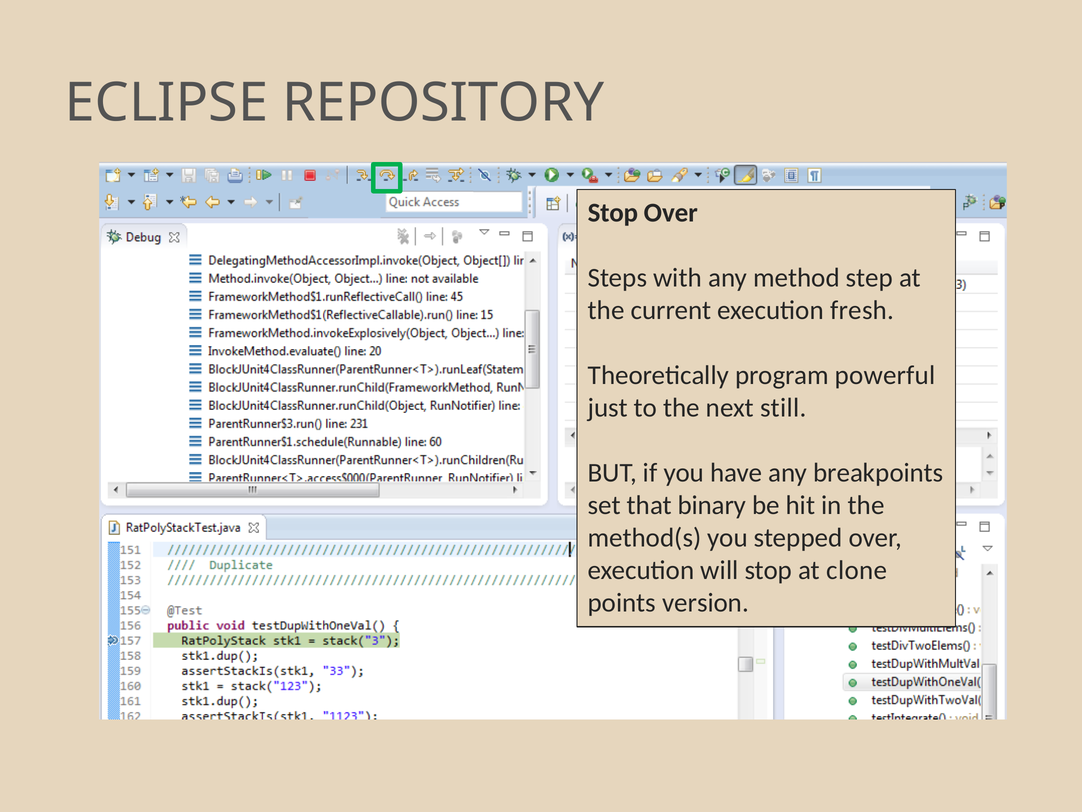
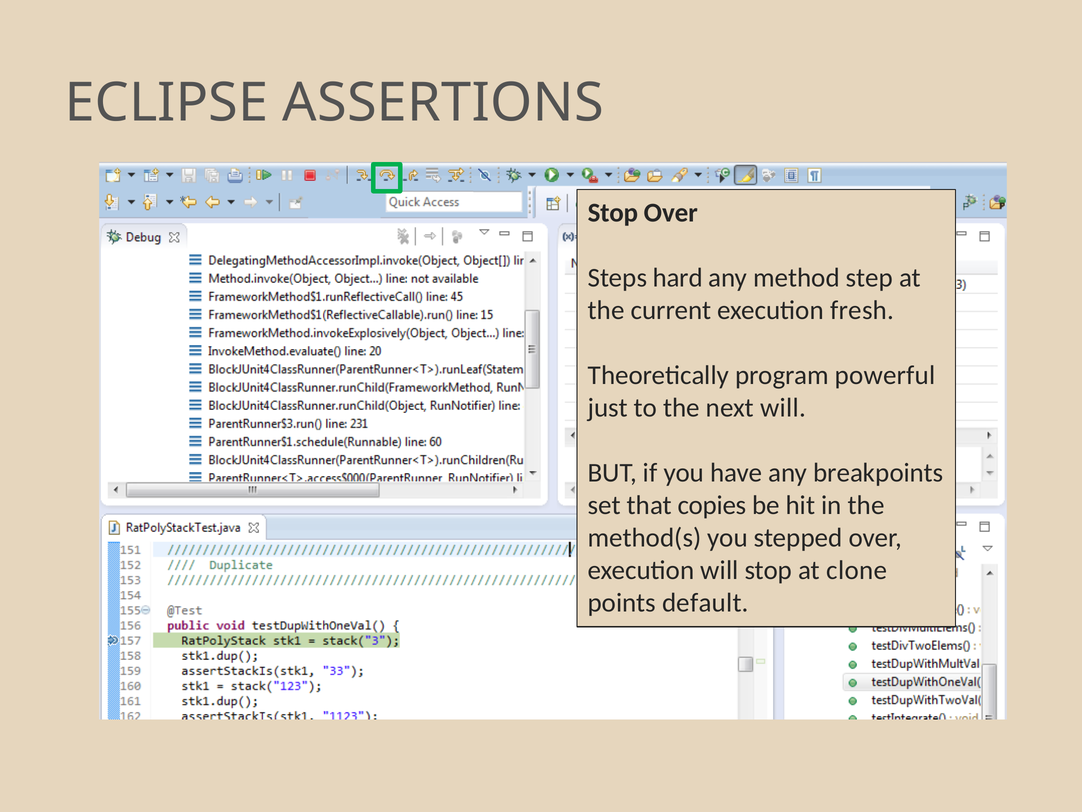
REPOSITORY: REPOSITORY -> ASSERTIONS (443, 103)
with: with -> hard (678, 278)
next still: still -> will (783, 408)
binary: binary -> copies (712, 505)
version: version -> default (705, 602)
